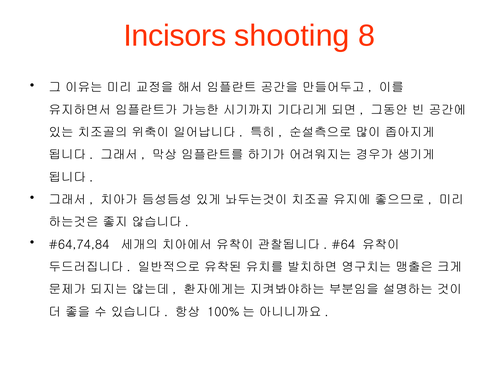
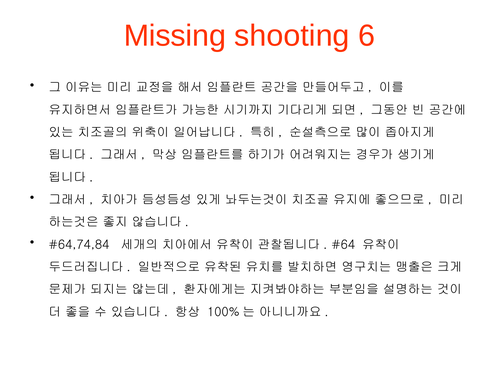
Incisors: Incisors -> Missing (175, 36)
8: 8 -> 6 (366, 36)
